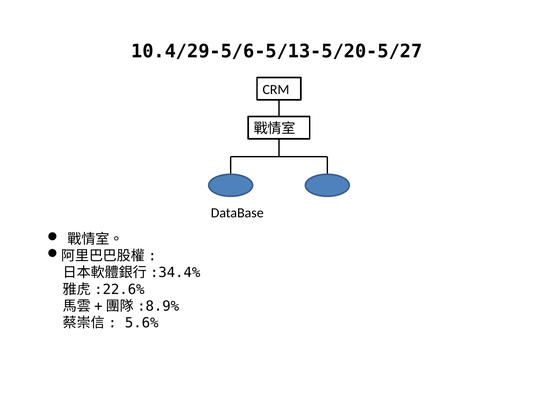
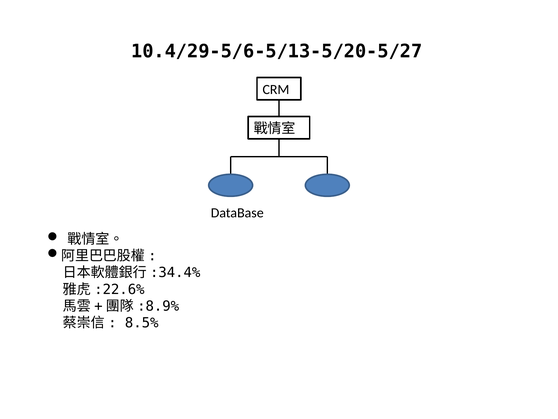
5.6%: 5.6% -> 8.5% (142, 323)
